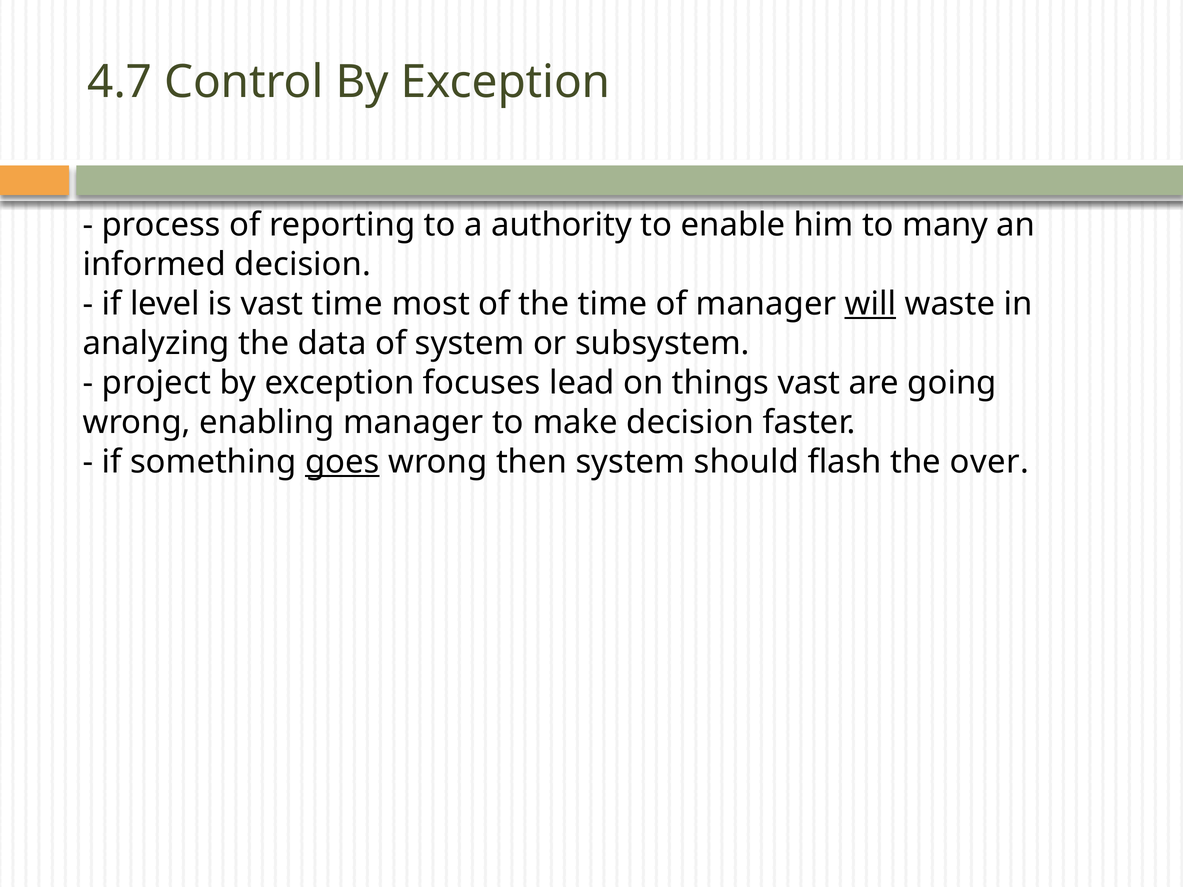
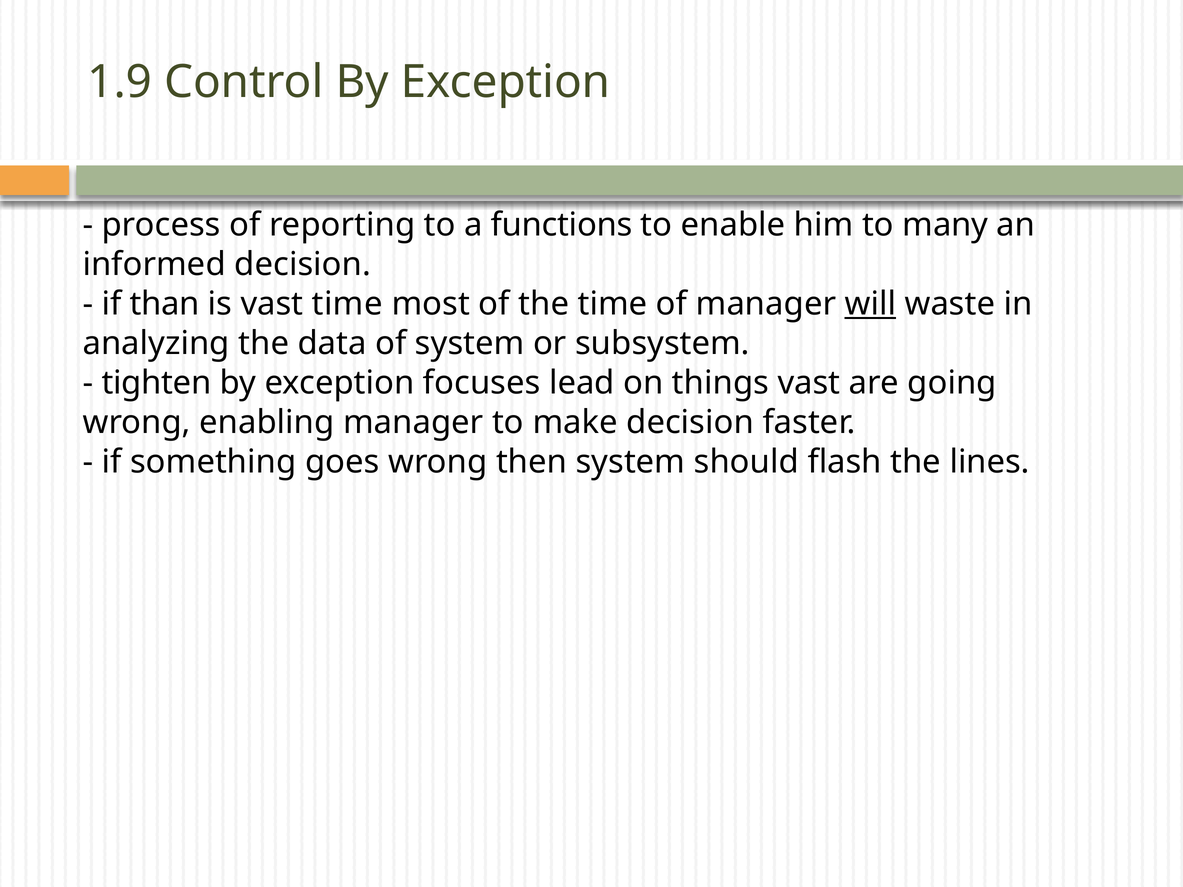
4.7: 4.7 -> 1.9 (120, 82)
authority: authority -> functions (562, 225)
level: level -> than (165, 304)
project: project -> tighten (157, 383)
goes underline: present -> none (342, 462)
over: over -> lines (990, 462)
